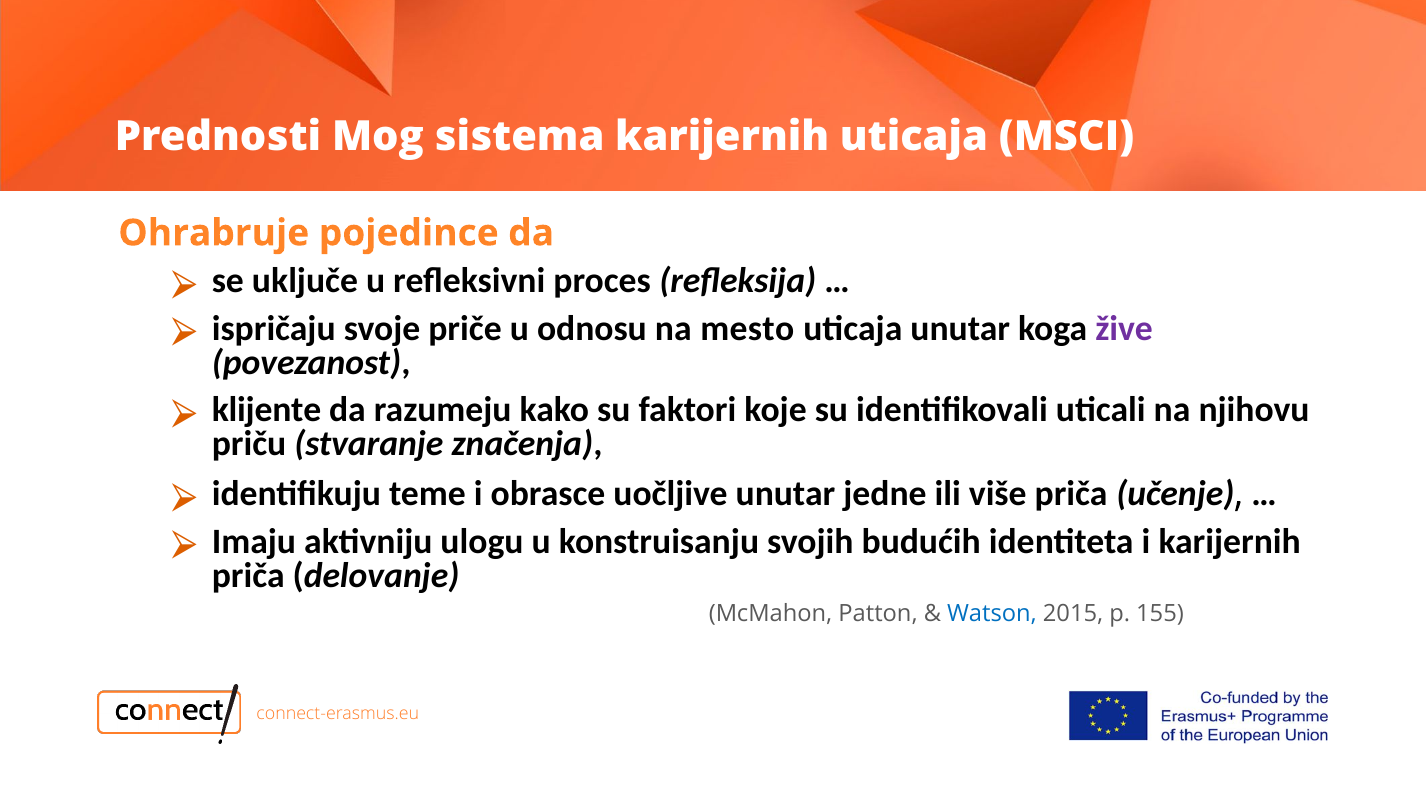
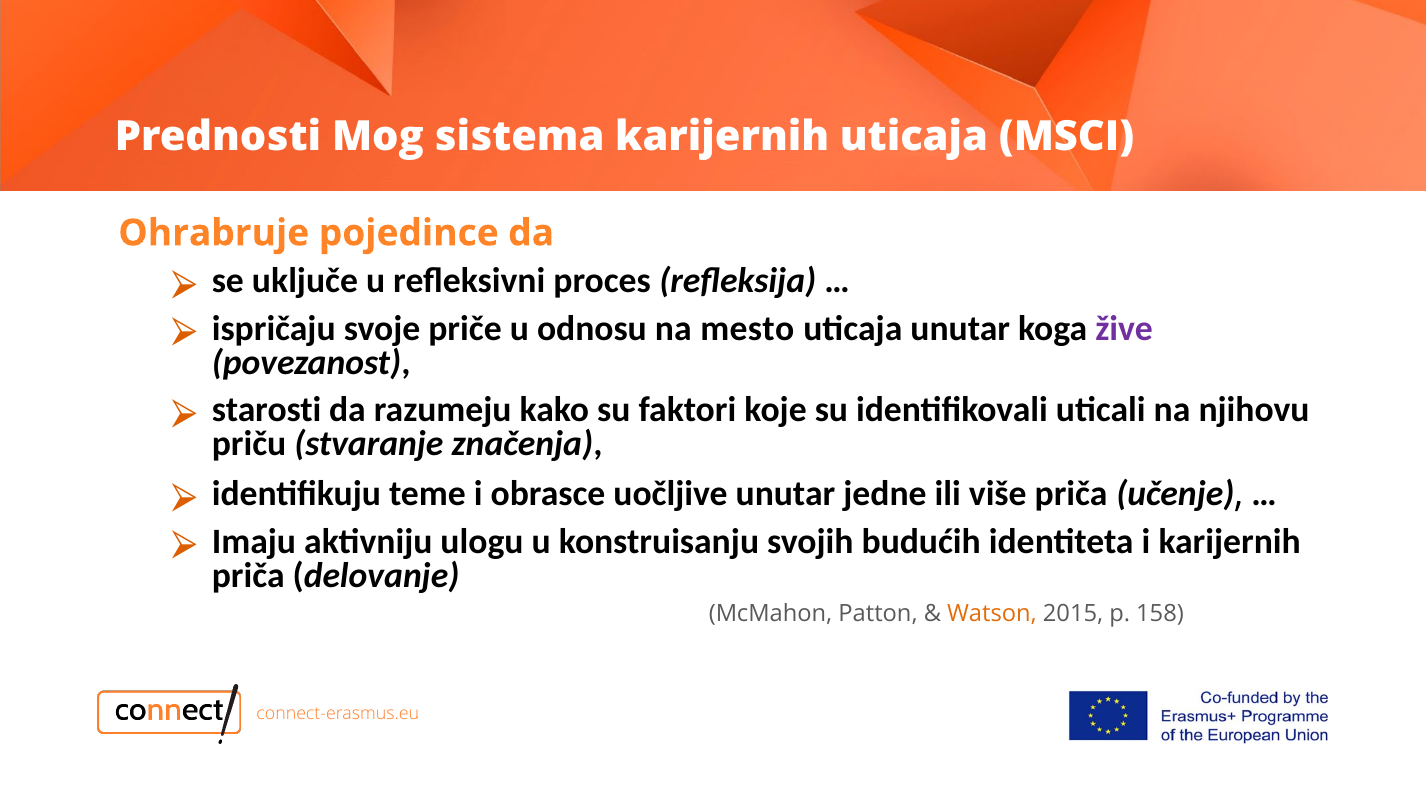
klijente: klijente -> starosti (267, 410)
Watson colour: blue -> orange (992, 614)
155: 155 -> 158 (1160, 614)
